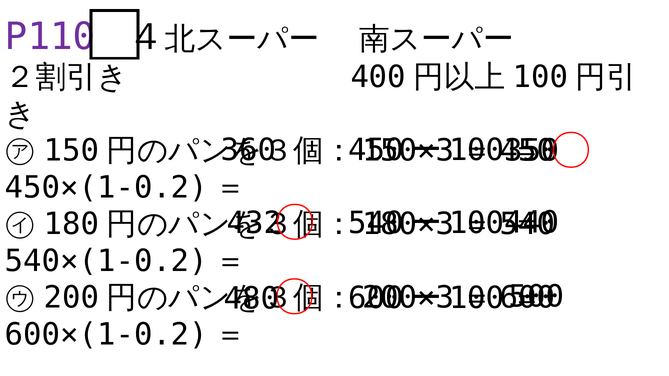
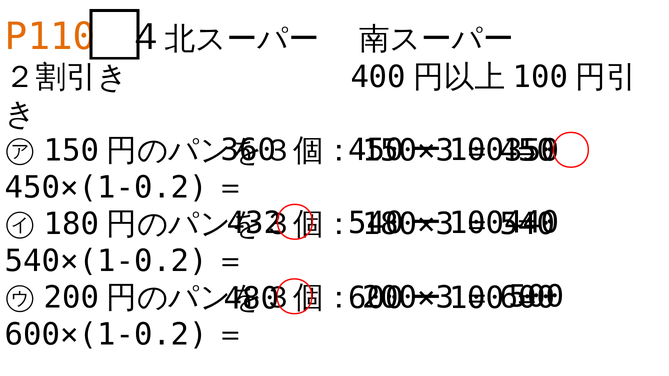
P110 colour: purple -> orange (50, 37)
